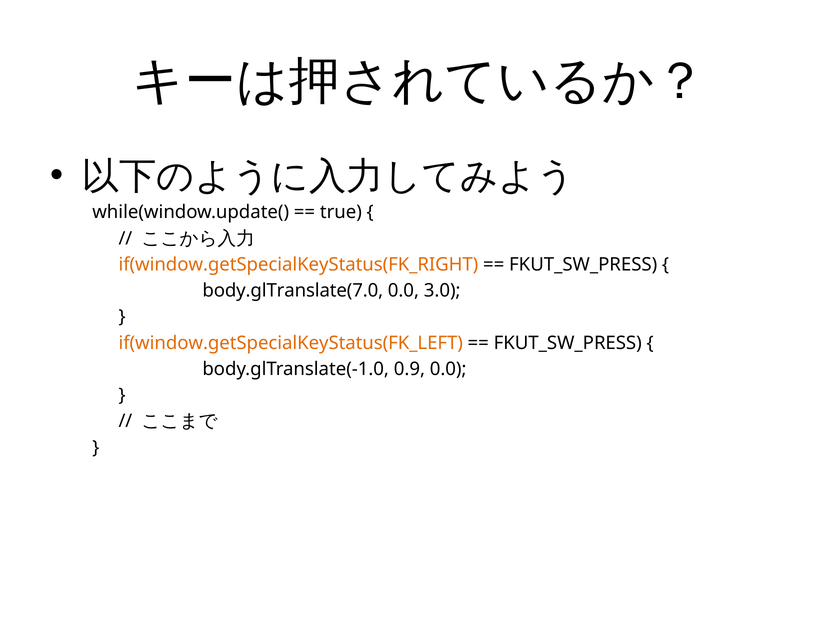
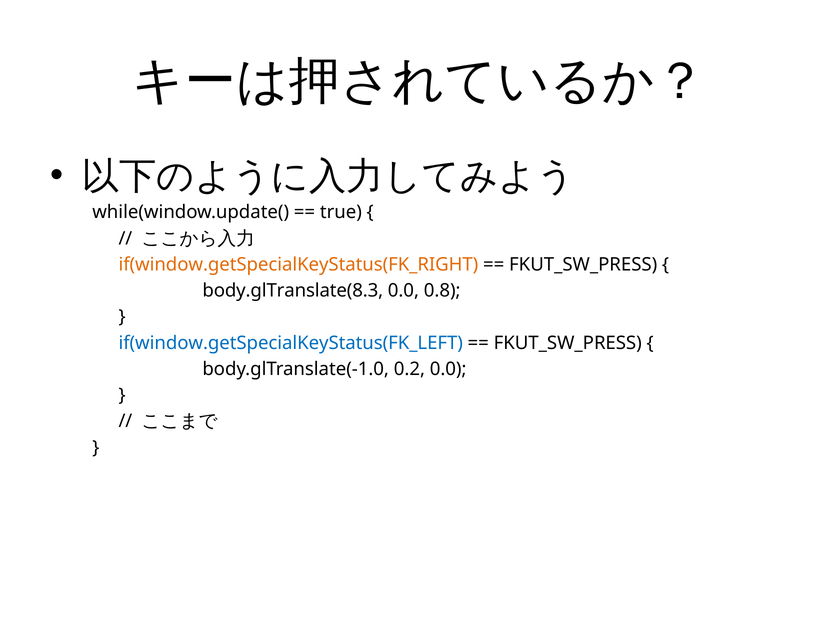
body.glTranslate(7.0: body.glTranslate(7.0 -> body.glTranslate(8.3 (293, 290)
3.0: 3.0 -> 0.8 (442, 290)
if(window.getSpecialKeyStatus(FK_LEFT colour: orange -> blue (291, 342)
0.9: 0.9 -> 0.2 (409, 369)
